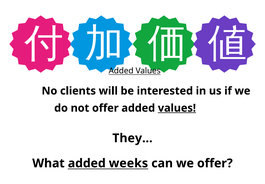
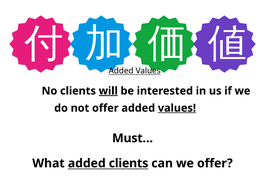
will underline: none -> present (108, 91)
They…: They… -> Must… (133, 138)
added weeks: weeks -> clients (129, 163)
